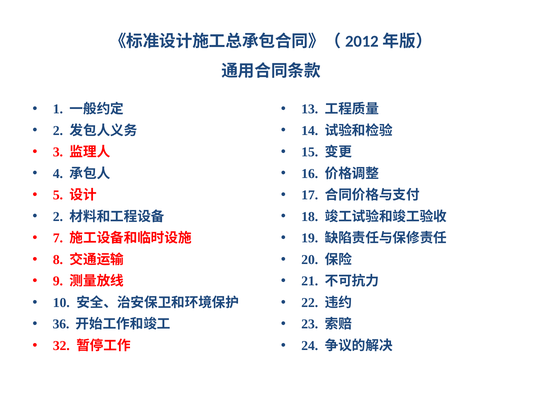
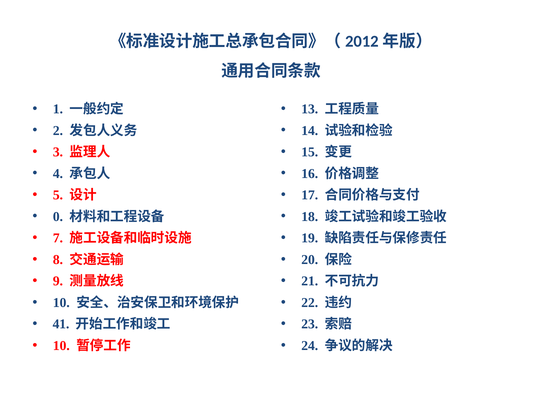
2: 2 -> 0 (58, 217)
36: 36 -> 41 (61, 325)
32: 32 -> 10 (61, 346)
